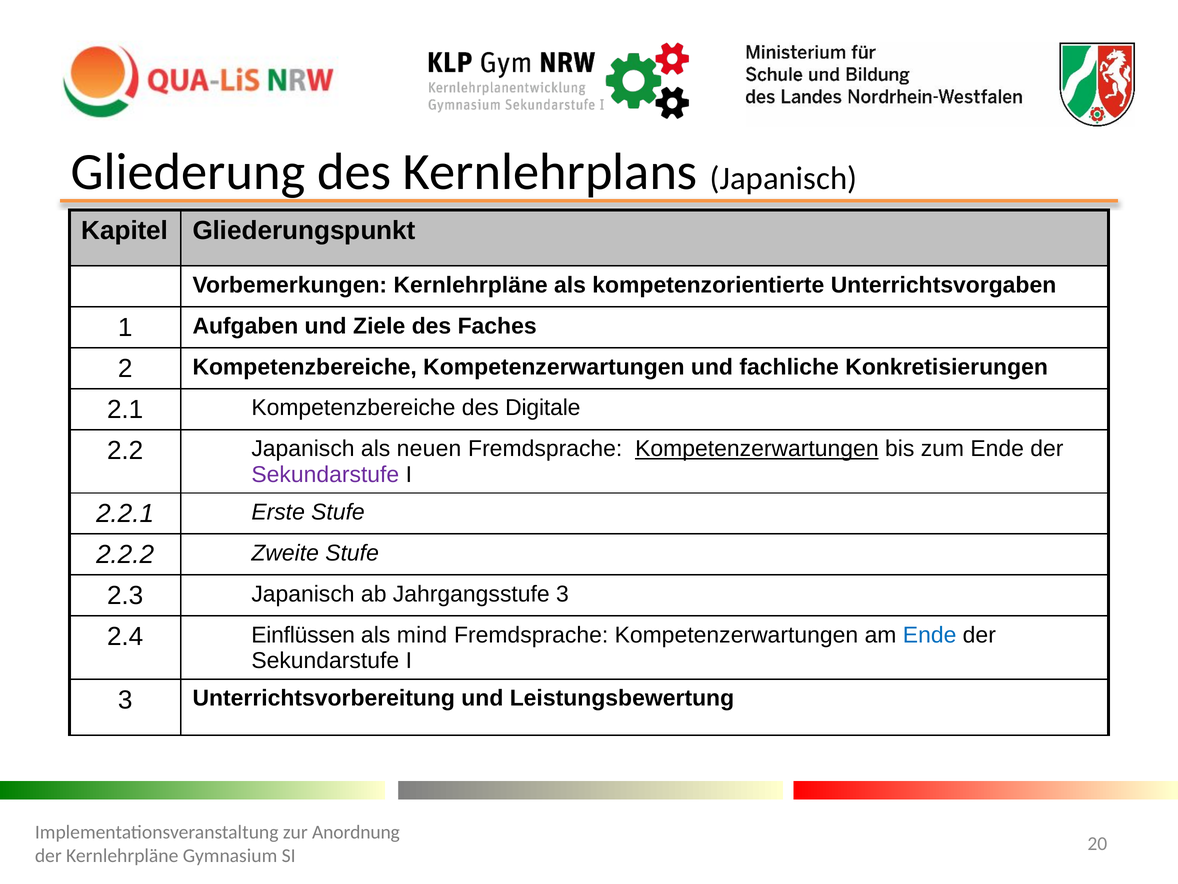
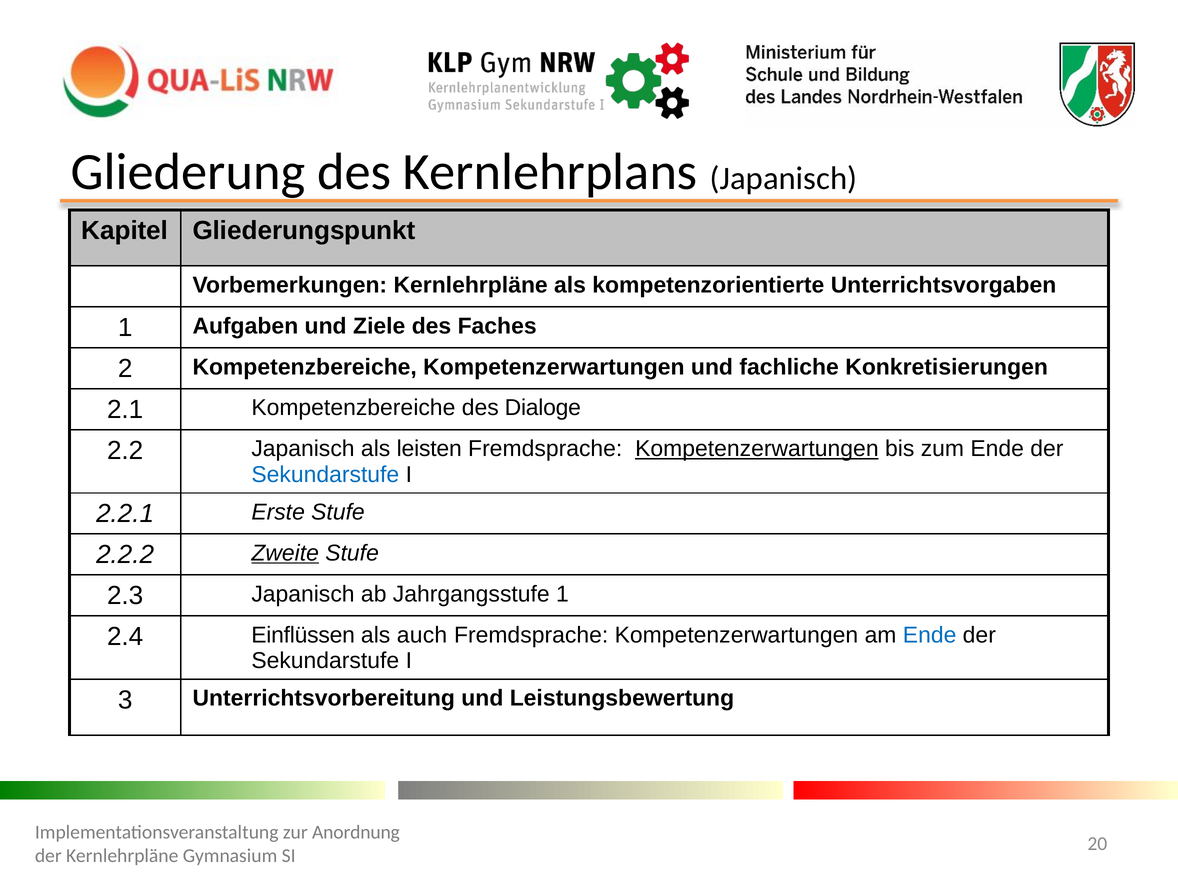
Digitale: Digitale -> Dialoge (543, 408)
neuen: neuen -> leisten (429, 449)
Sekundarstufe colour: purple -> blue (325, 474)
Zweite underline: none -> present (285, 553)
Jahrgangsstufe 3: 3 -> 1 (562, 594)
mind: mind -> auch (422, 635)
